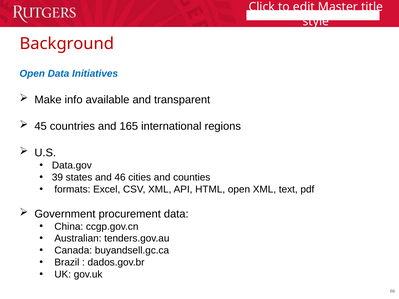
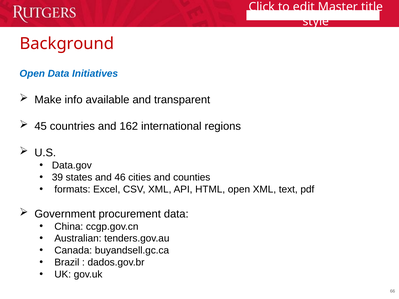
165: 165 -> 162 (129, 126)
